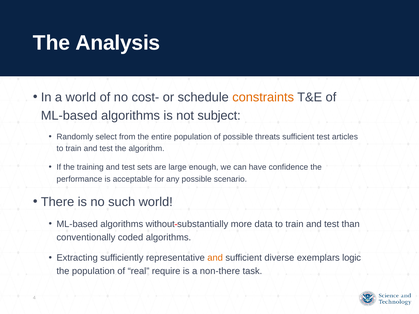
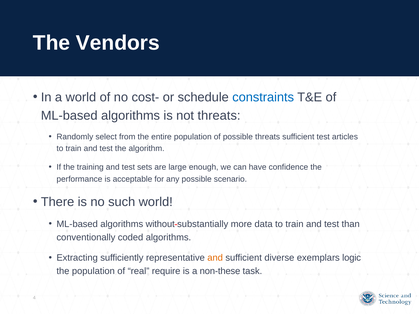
Analysis: Analysis -> Vendors (118, 43)
constraints colour: orange -> blue (263, 97)
not subject: subject -> threats (219, 116)
non-there: non-there -> non-these (220, 271)
